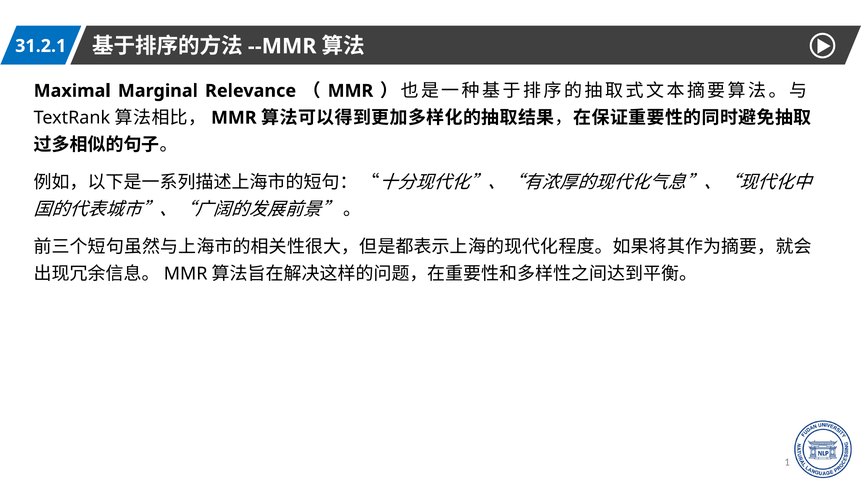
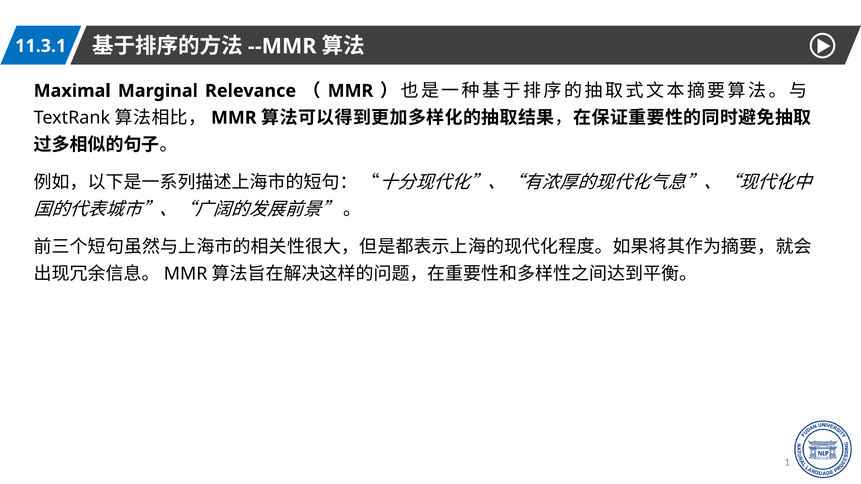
31.2.1: 31.2.1 -> 11.3.1 (41, 46)
